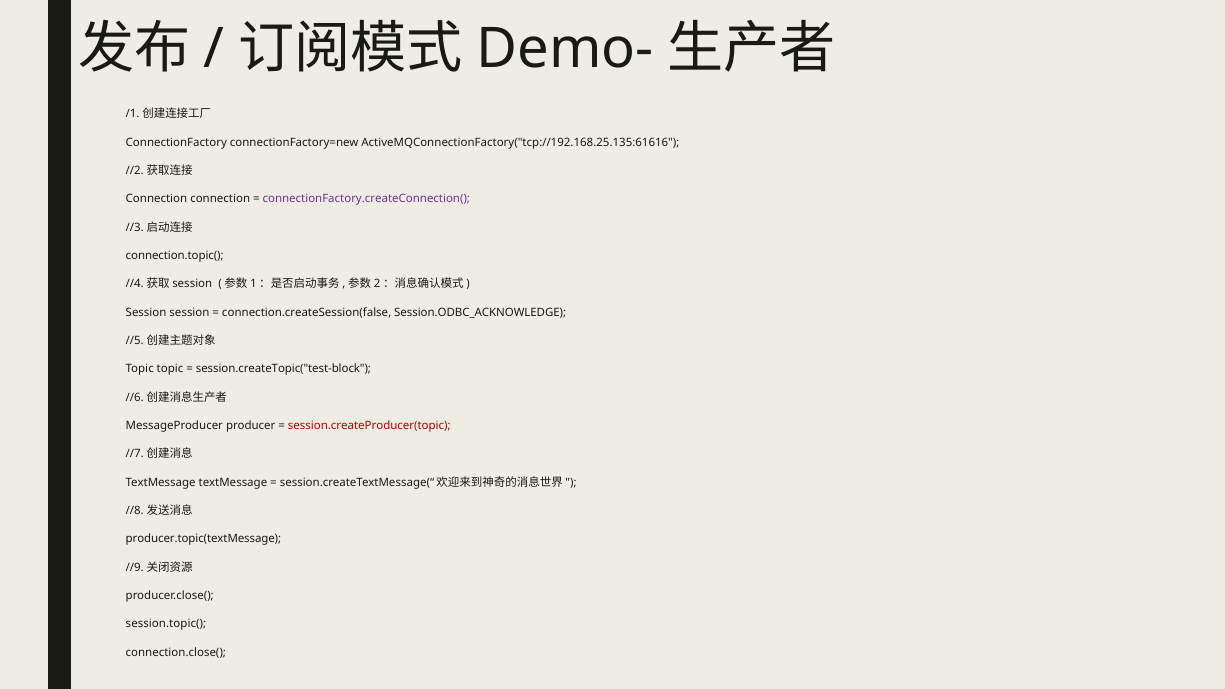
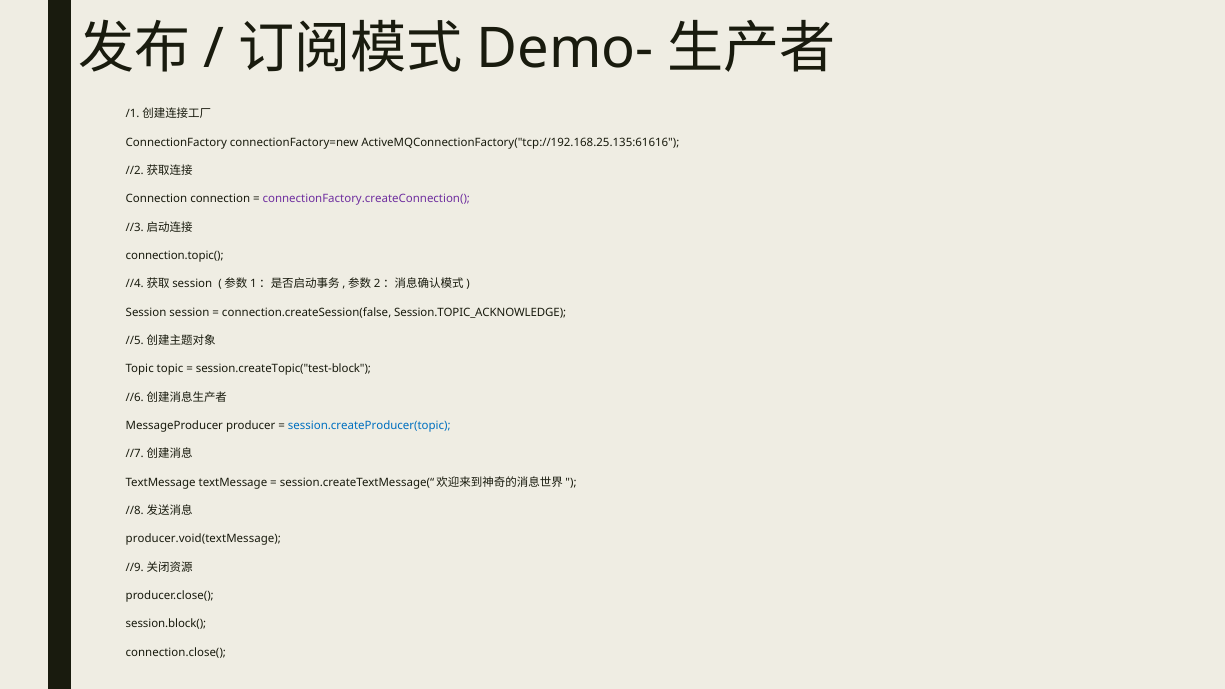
Session.ODBC_ACKNOWLEDGE: Session.ODBC_ACKNOWLEDGE -> Session.TOPIC_ACKNOWLEDGE (480, 312)
session.createProducer(topic colour: red -> blue (369, 426)
producer.topic(textMessage: producer.topic(textMessage -> producer.void(textMessage (203, 539)
session.topic(: session.topic( -> session.block( (166, 624)
